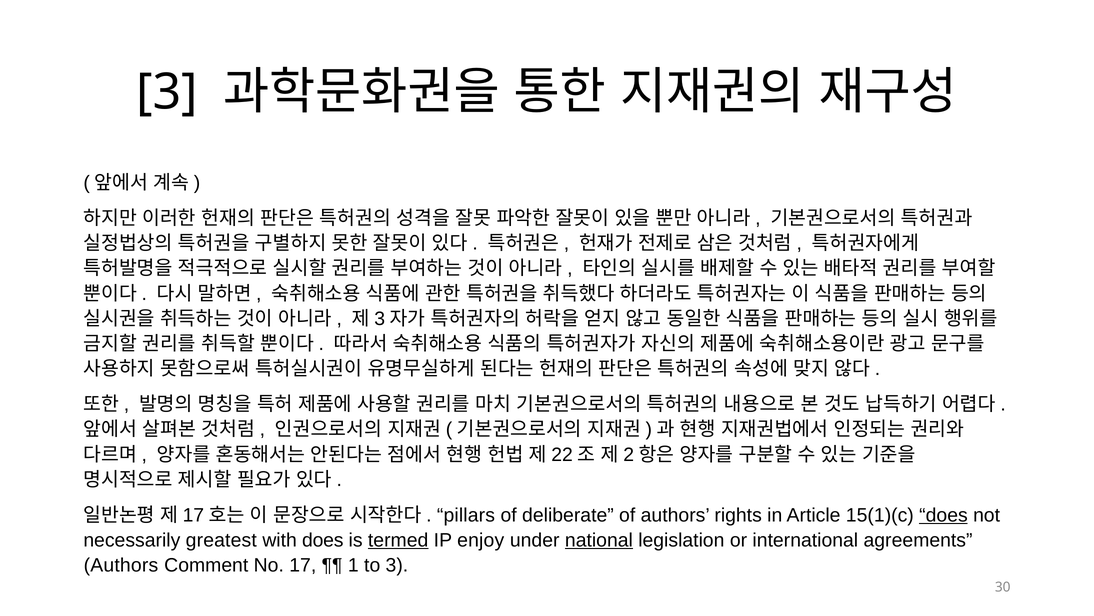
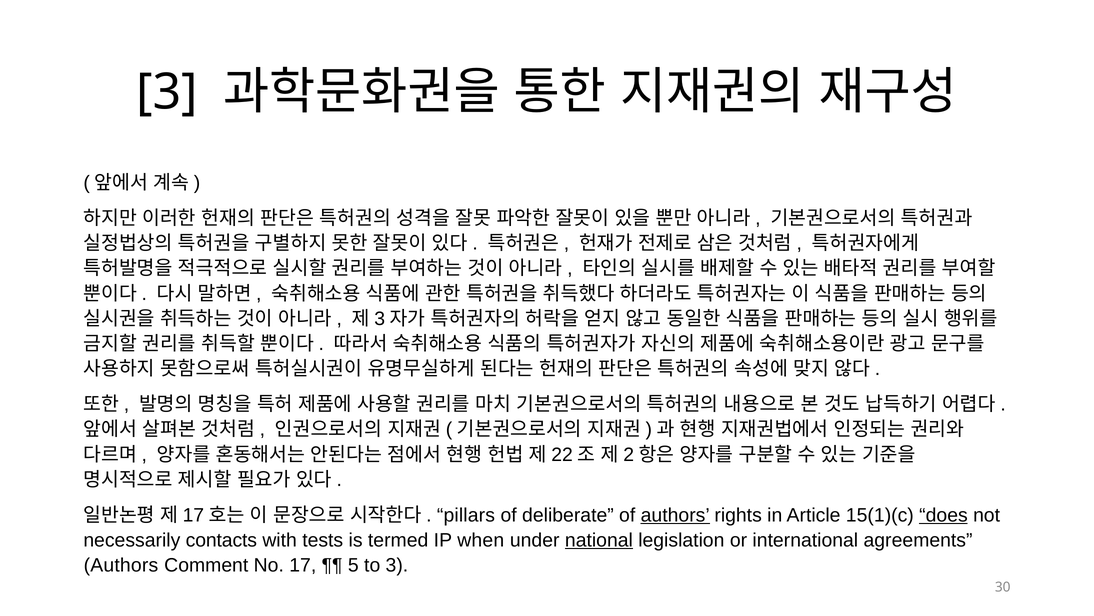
authors underline: none -> present (675, 515)
greatest: greatest -> contacts (221, 540)
with does: does -> tests (323, 540)
termed underline: present -> none (398, 540)
enjoy: enjoy -> when (481, 540)
1: 1 -> 5 (353, 565)
